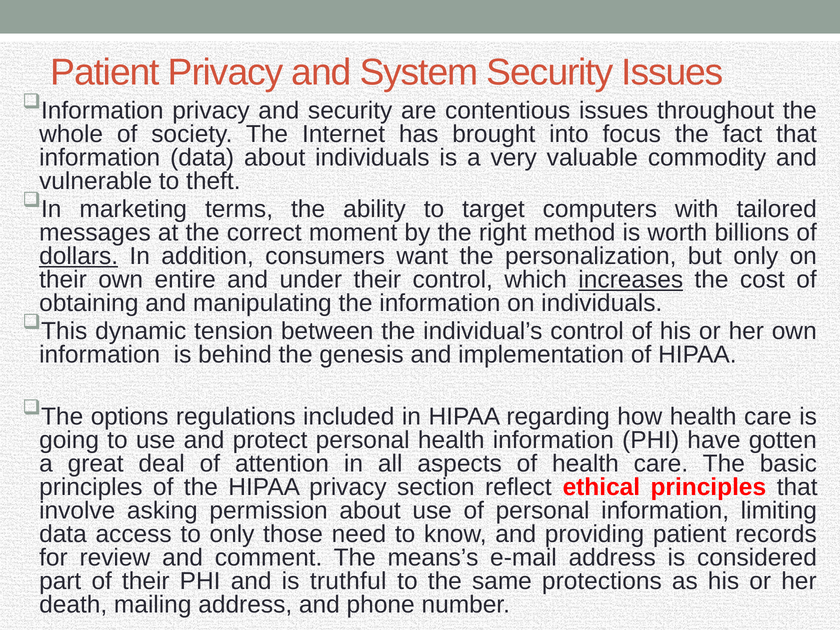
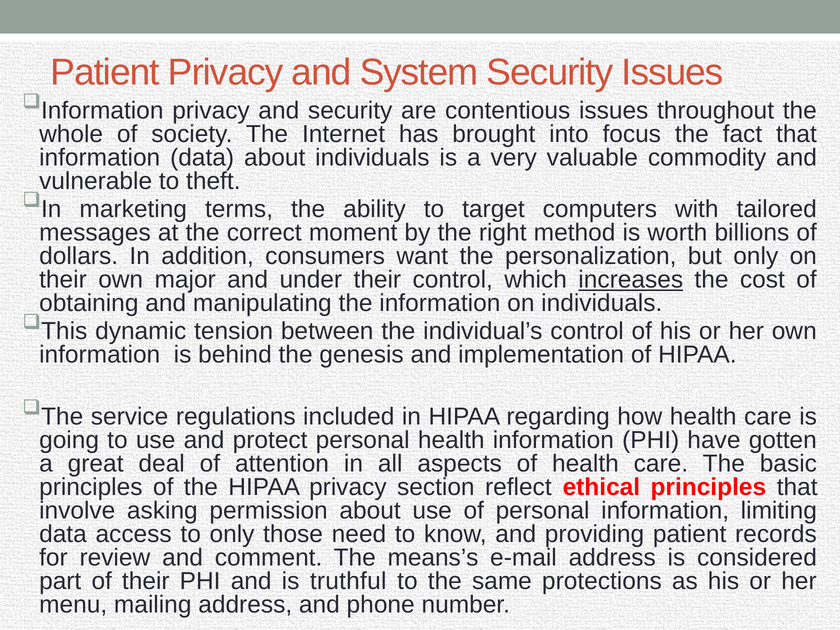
dollars underline: present -> none (79, 256)
entire: entire -> major (185, 280)
options: options -> service (130, 417)
death: death -> menu (73, 605)
